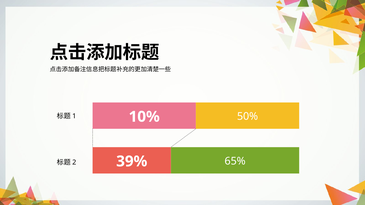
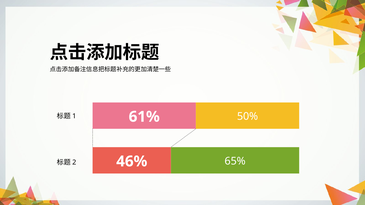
10%: 10% -> 61% (144, 117)
39%: 39% -> 46% (132, 162)
